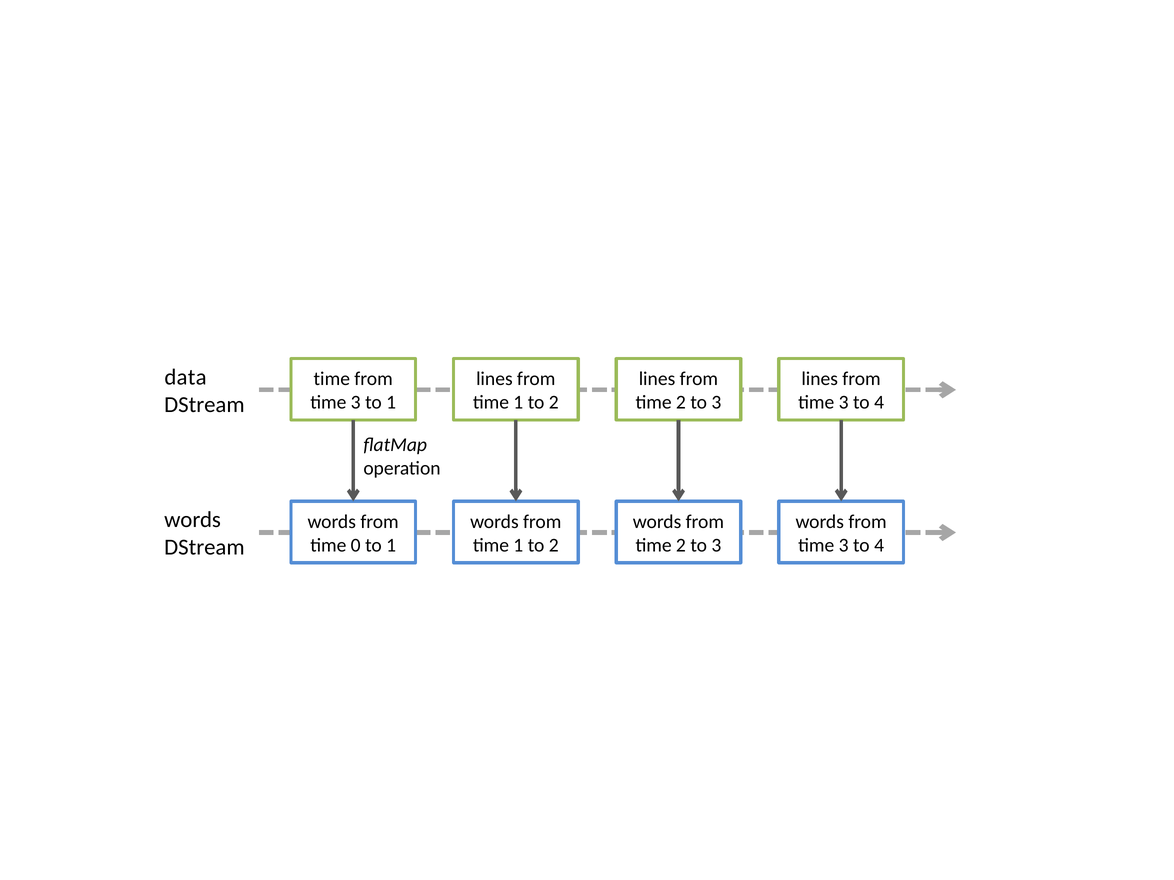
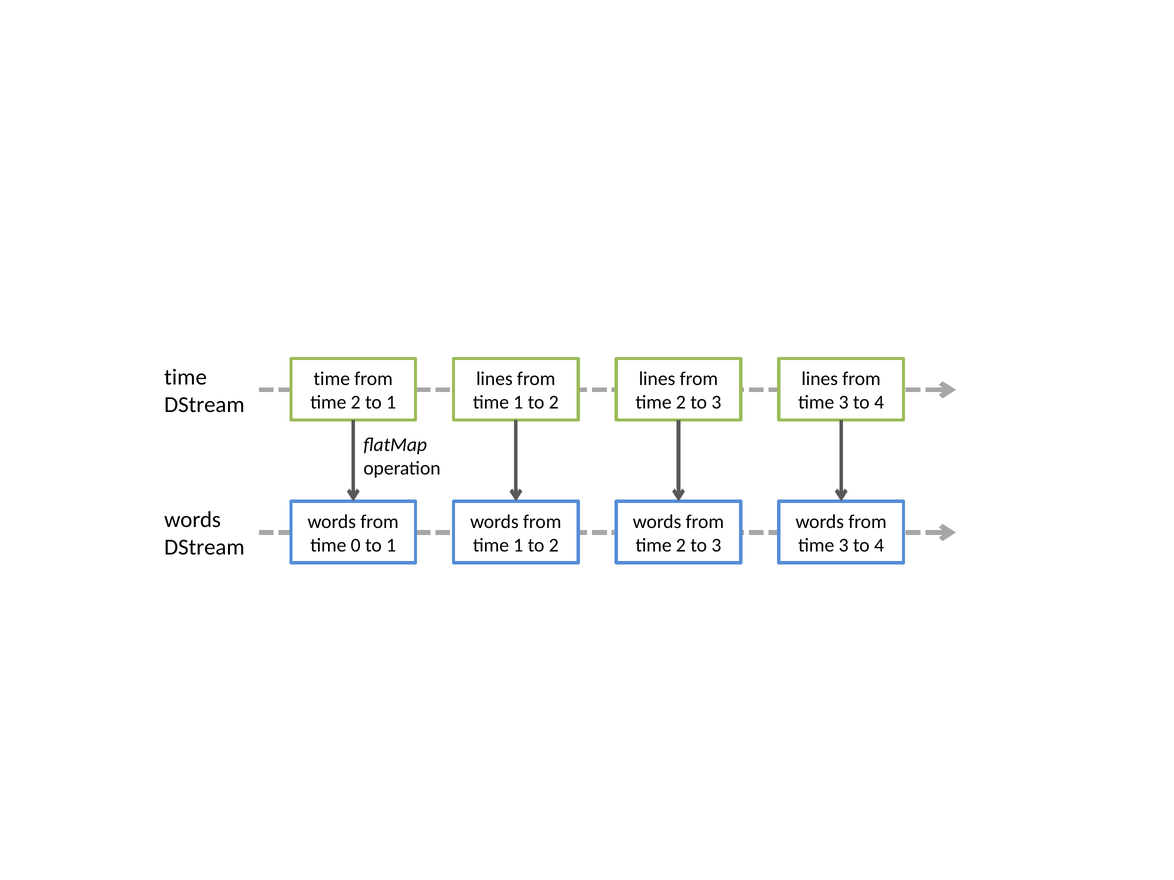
data: data -> time (186, 377)
3: 3 -> 2 (356, 403)
